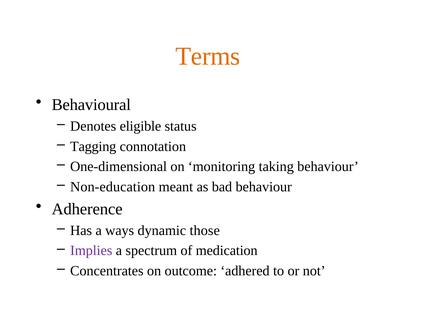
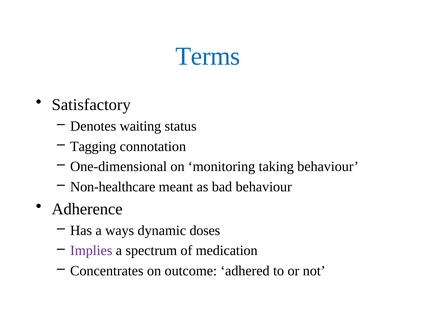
Terms colour: orange -> blue (208, 56)
Behavioural: Behavioural -> Satisfactory (91, 105)
eligible: eligible -> waiting (140, 126)
Non-education: Non-education -> Non-healthcare (113, 186)
those: those -> doses (205, 230)
